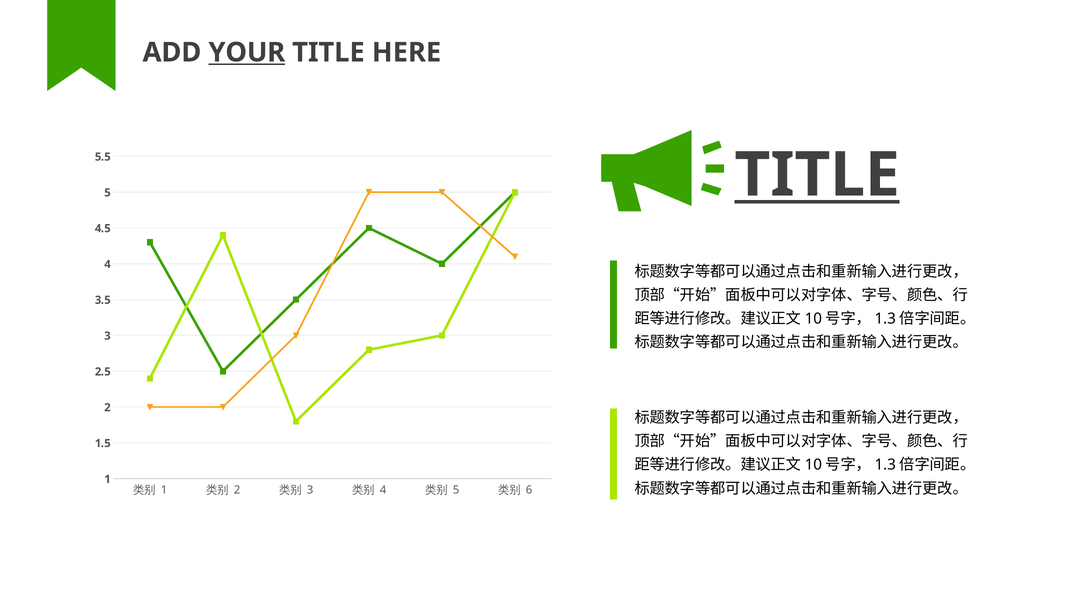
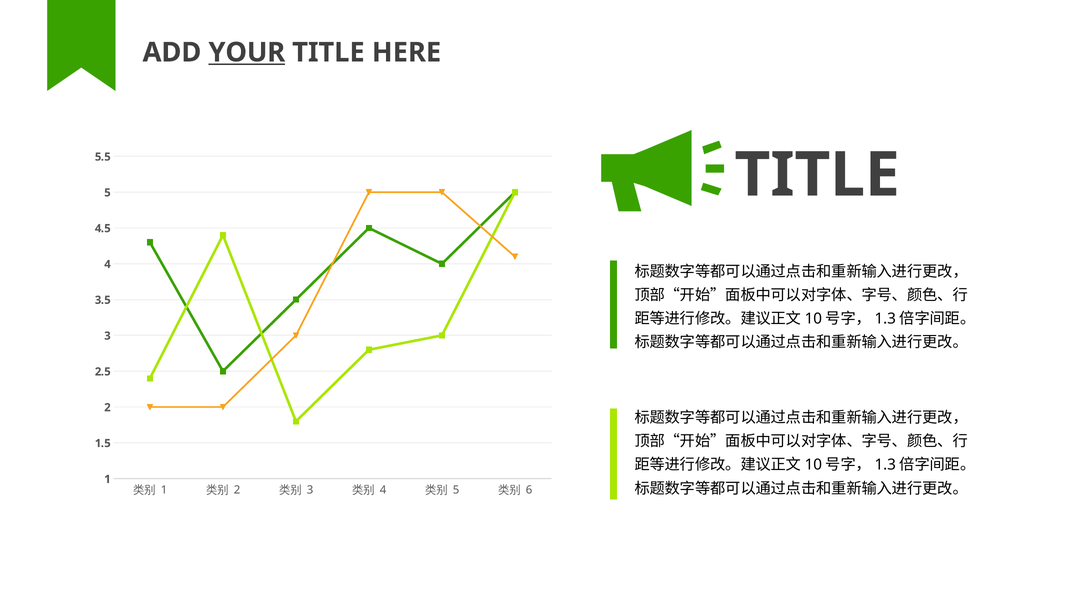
TITLE underline: present -> none (817, 175)
